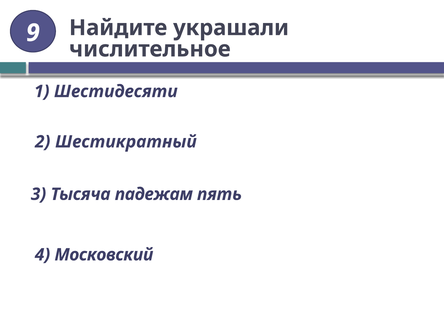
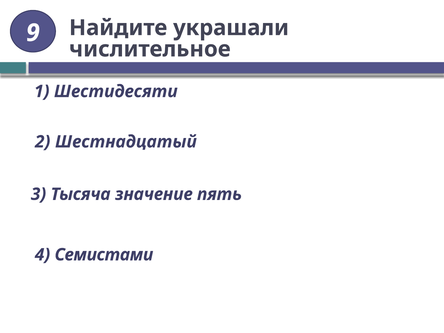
Шестикратный: Шестикратный -> Шестнадцатый (126, 142)
падежам: падежам -> значение (154, 194)
Московский: Московский -> Семистами (104, 255)
